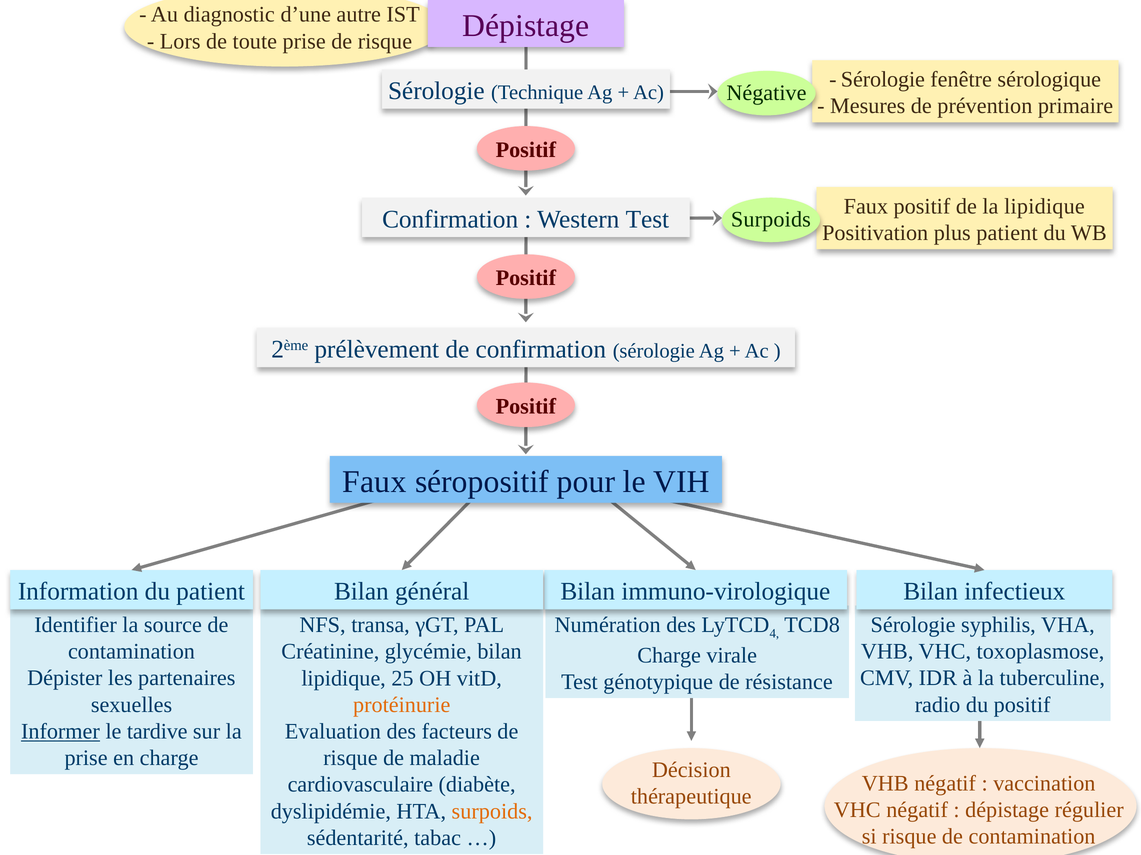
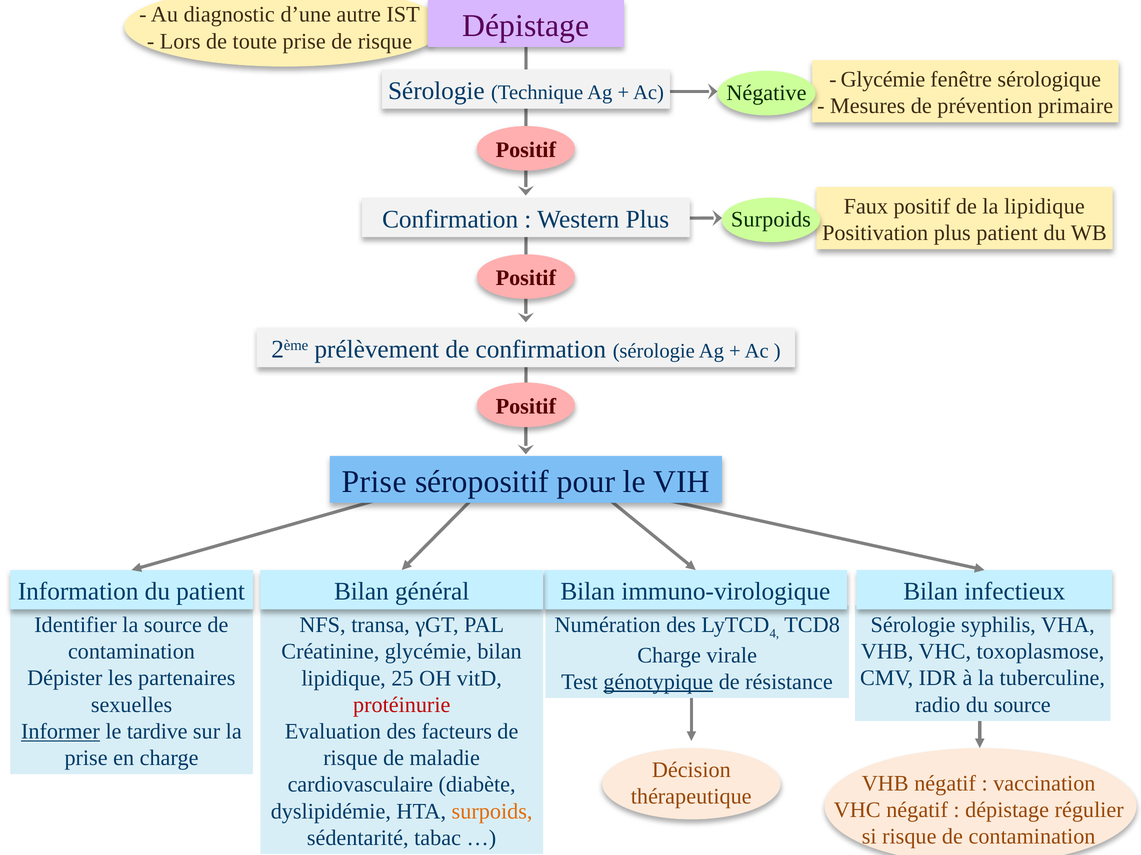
Sérologie: Sérologie -> Glycémie (883, 80)
Western Test: Test -> Plus (647, 219)
Faux: Faux -> Prise (374, 482)
génotypique underline: none -> present (658, 682)
protéinurie colour: orange -> red (402, 705)
du positif: positif -> source (1022, 705)
